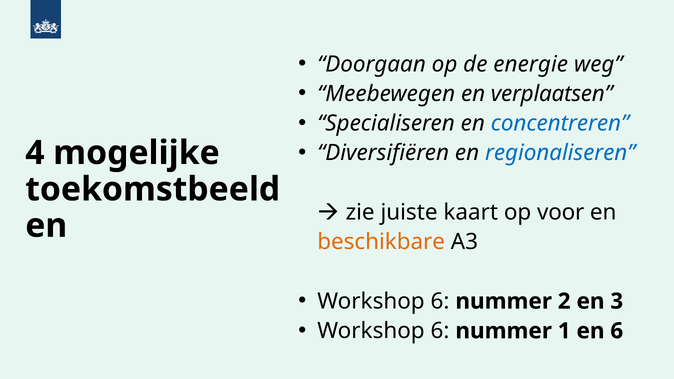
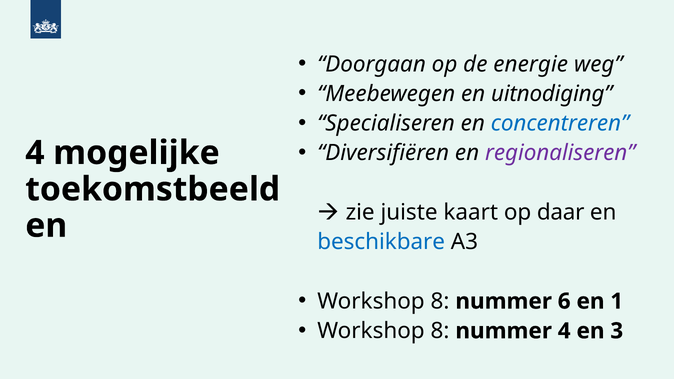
verplaatsen: verplaatsen -> uitnodiging (552, 94)
regionaliseren colour: blue -> purple (560, 153)
voor: voor -> daar (561, 212)
beschikbare colour: orange -> blue (381, 242)
6: 6 -> 8 (440, 301)
2: 2 -> 6 (564, 301)
3: 3 -> 1 (617, 301)
6: 6 -> 8 (440, 331)
nummer 1: 1 -> 4 (564, 331)
en 6: 6 -> 3 (617, 331)
